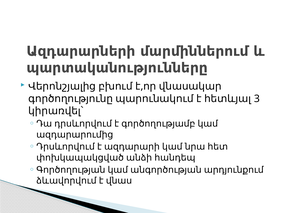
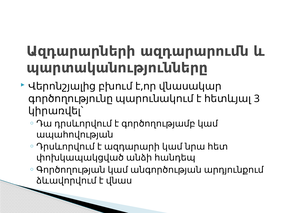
մարմիններում: մարմիններում -> ազդարարումն (194, 51)
ազդարարումից: ազդարարումից -> ապահովության (75, 135)
